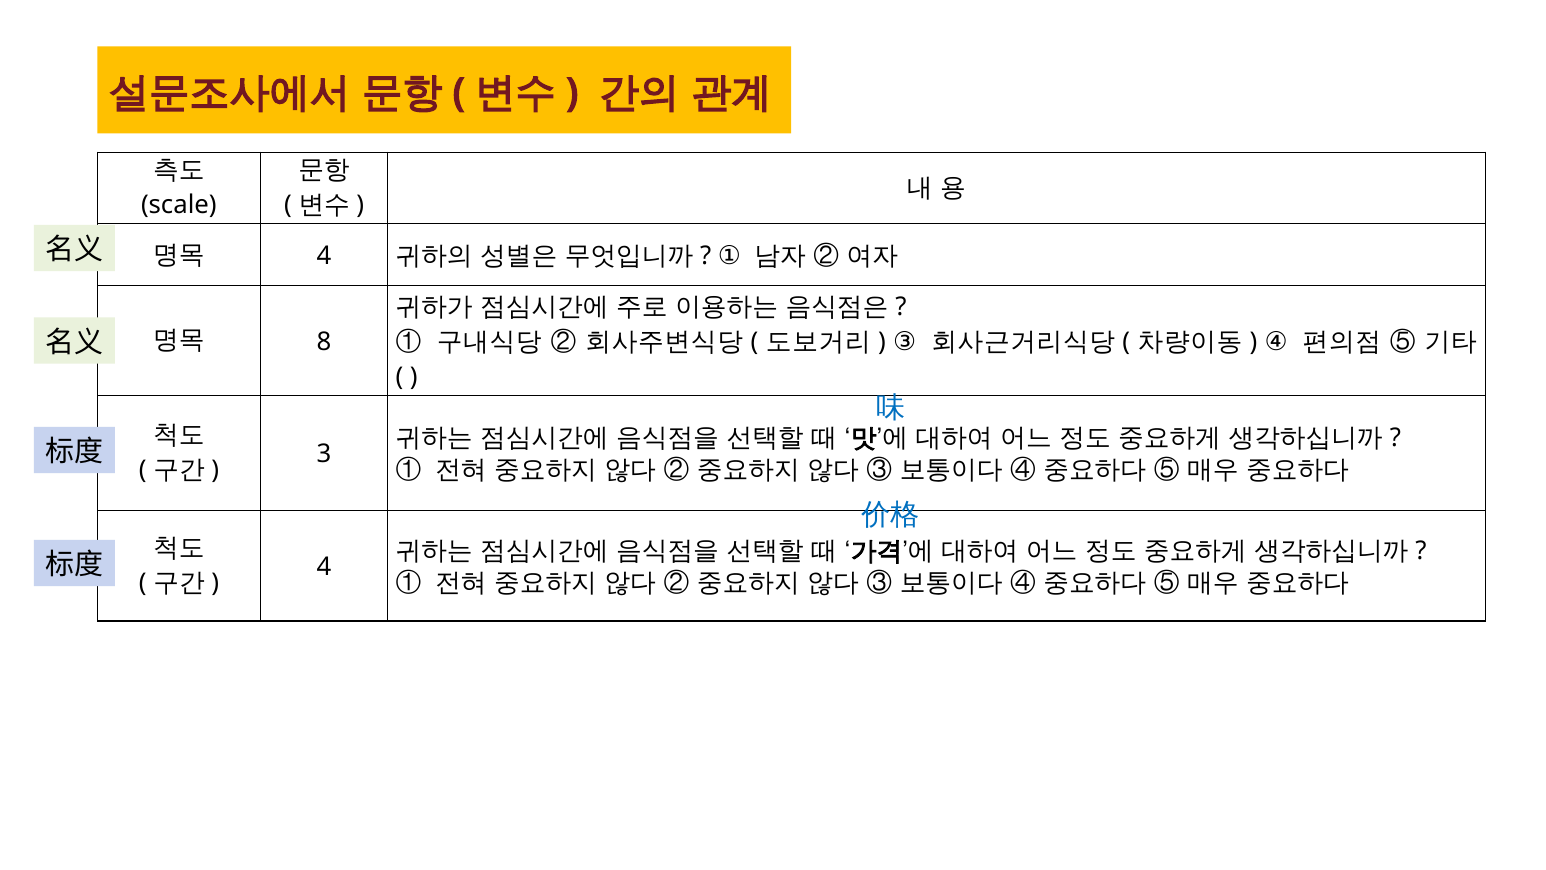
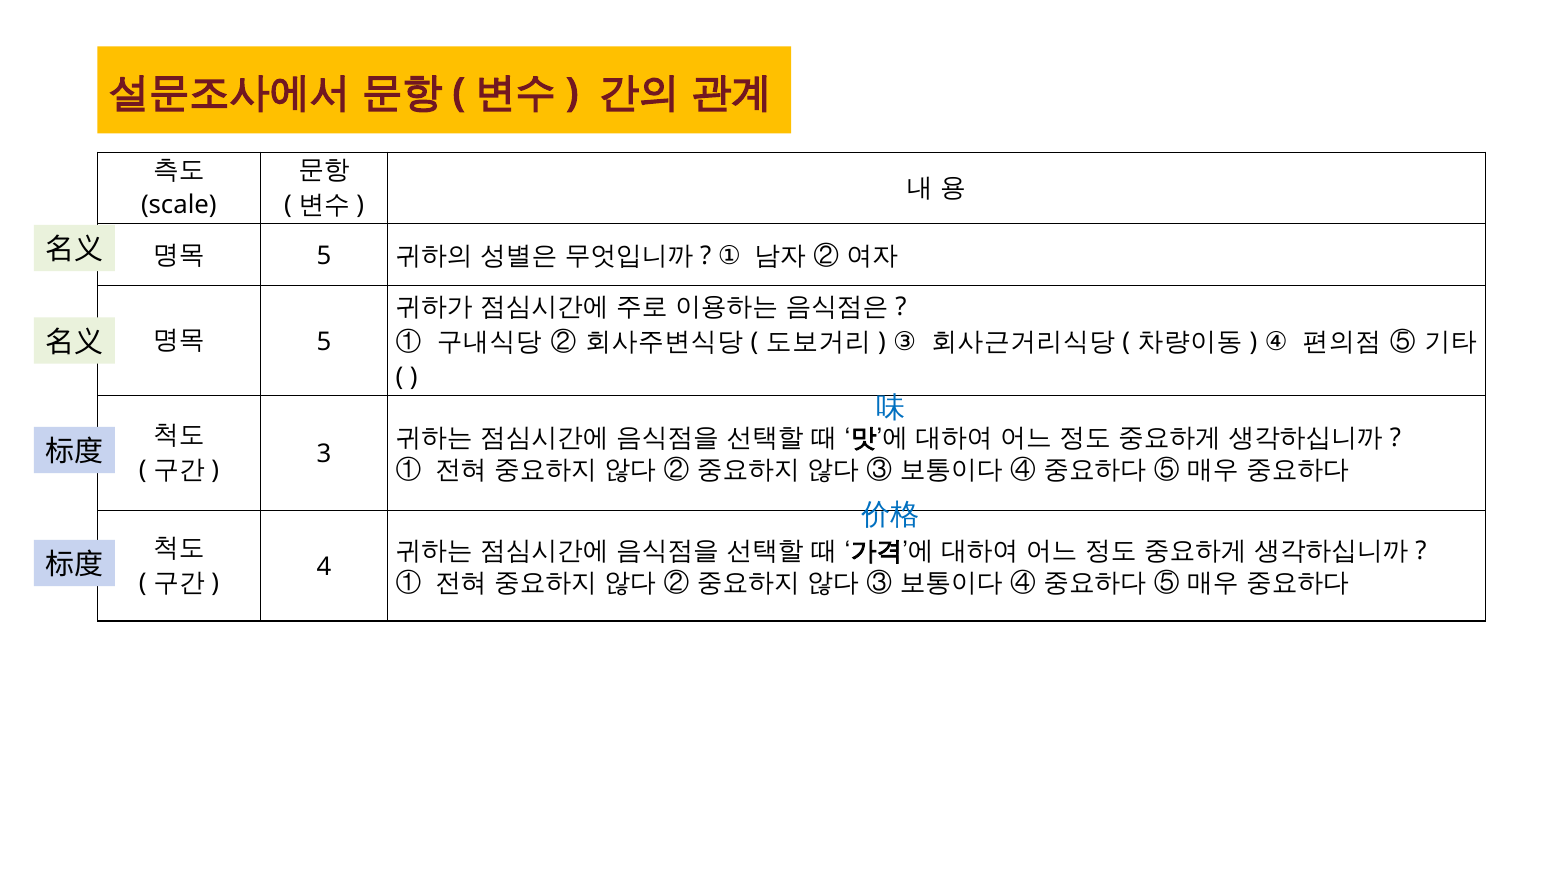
4: 4 -> 5 (324, 256)
8: 8 -> 5 (324, 341)
